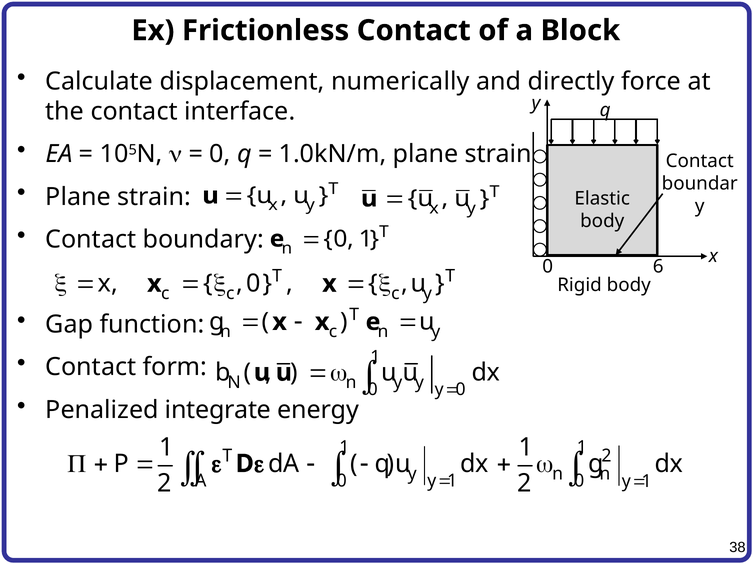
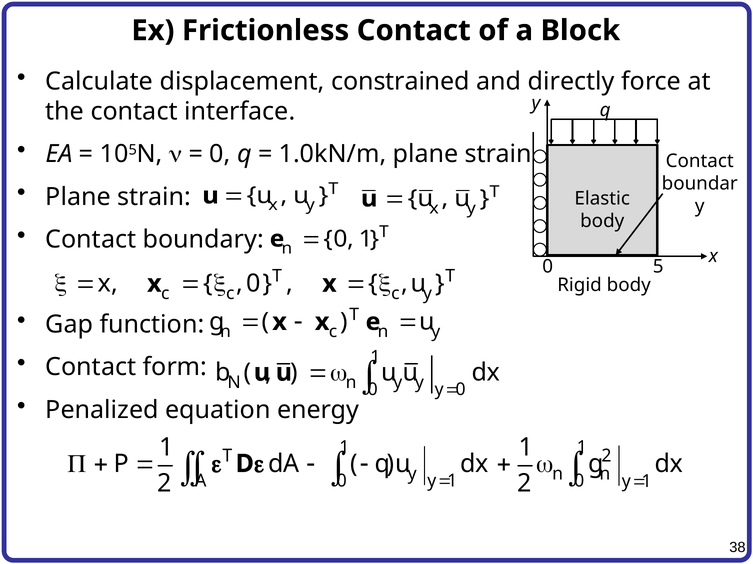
numerically: numerically -> constrained (400, 82)
6: 6 -> 5 (658, 267)
integrate: integrate -> equation (218, 410)
